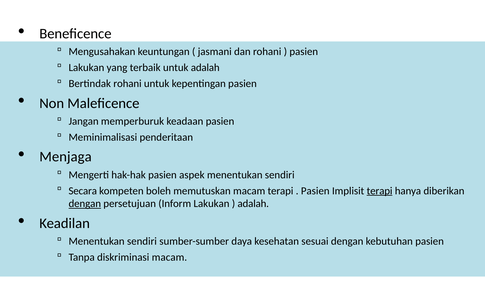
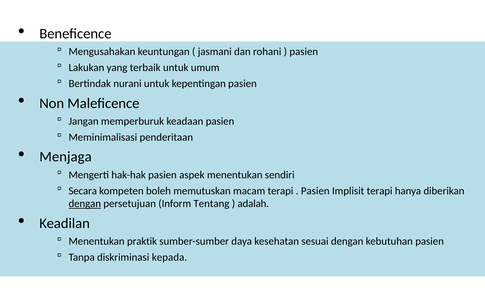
untuk adalah: adalah -> umum (205, 68)
Bertindak rohani: rohani -> nurani (127, 83)
terapi underline: present -> none (380, 190)
Inform Lakukan: Lakukan -> Tentang (211, 203)
sendiri: sendiri -> praktik (142, 241)
diskriminasi macam: macam -> kepada (169, 257)
